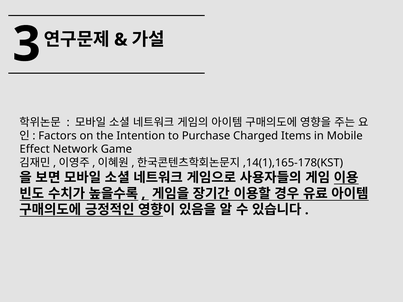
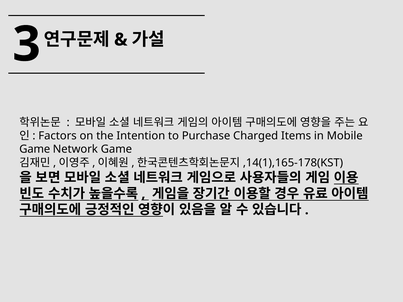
Effect: Effect -> Game (35, 149)
